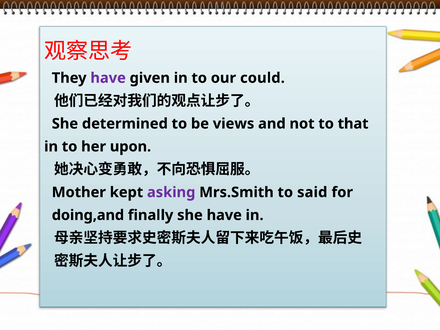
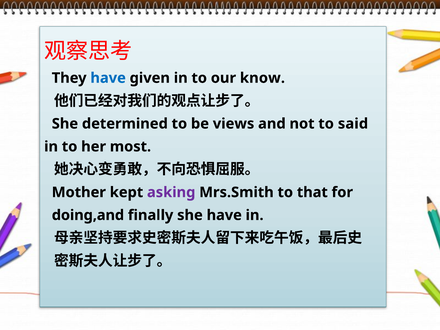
have colour: purple -> blue (108, 78)
could: could -> know (262, 78)
that: that -> said (353, 124)
upon: upon -> most (130, 147)
said: said -> that (312, 192)
